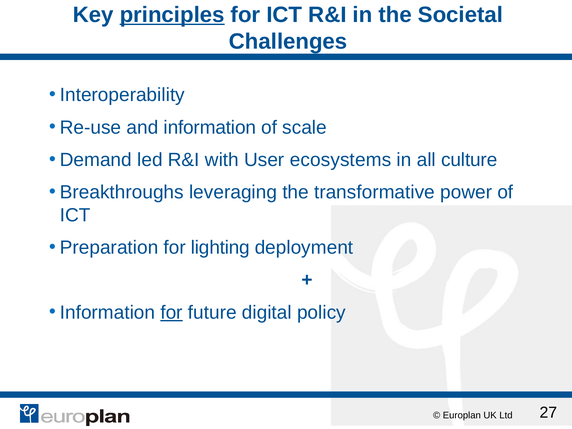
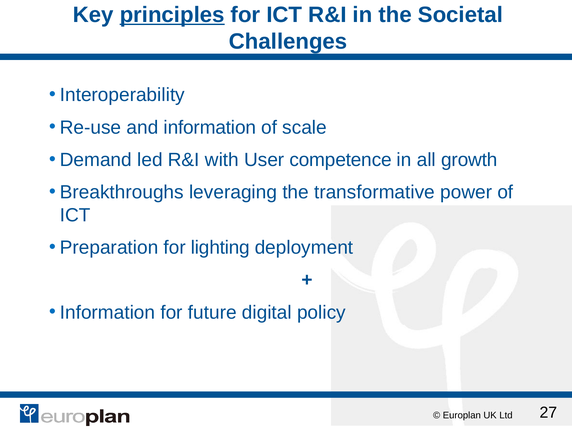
ecosystems: ecosystems -> competence (341, 160)
culture: culture -> growth (469, 160)
for underline: present -> none (172, 312)
